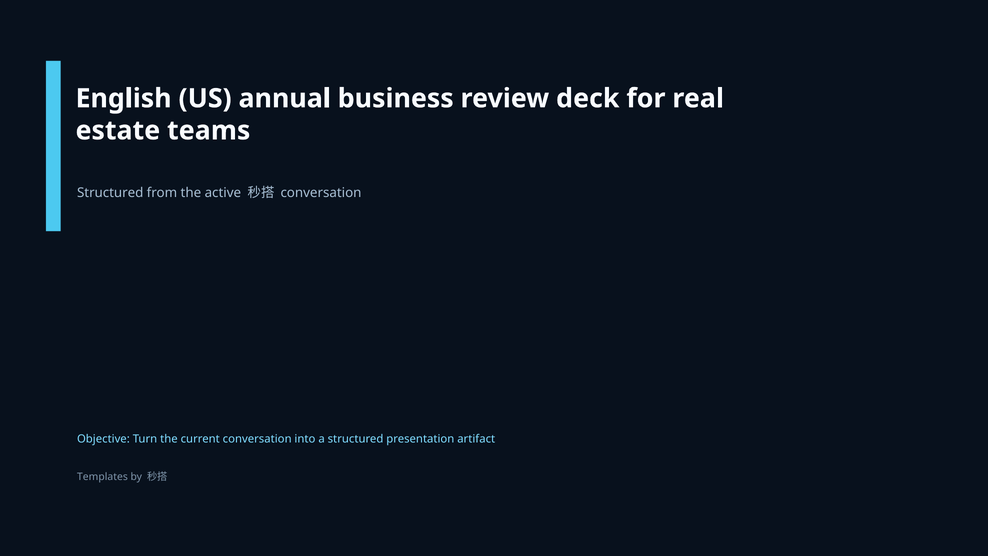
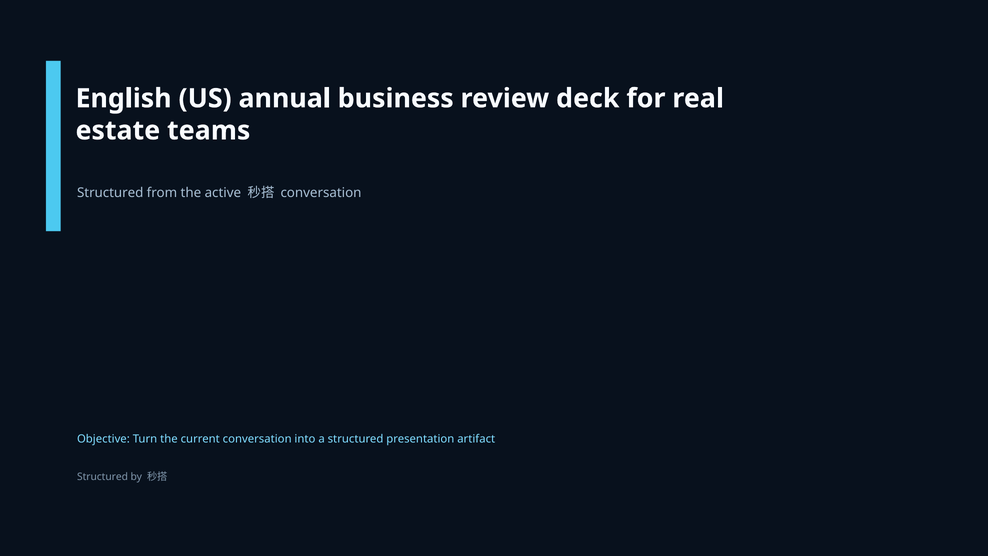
Templates: Templates -> Structured (103, 476)
